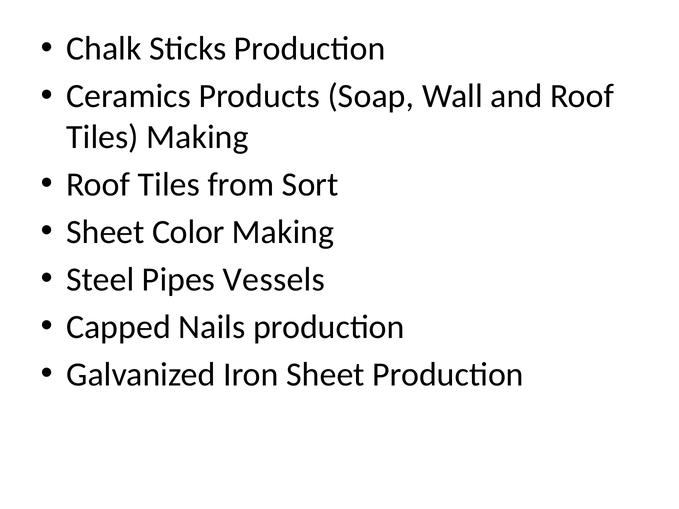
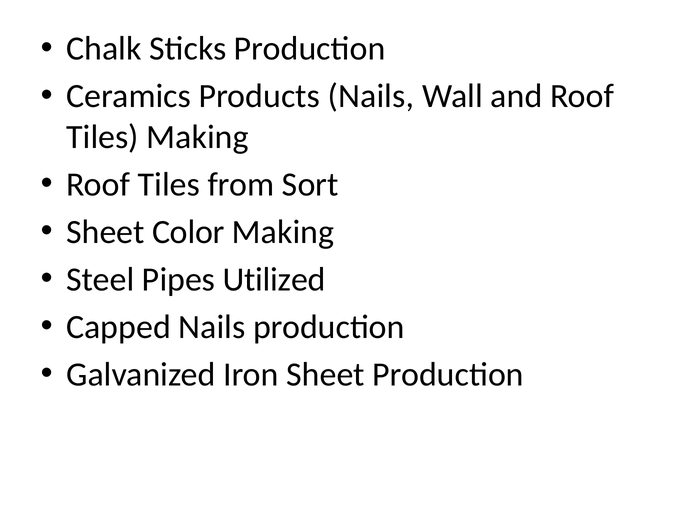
Products Soap: Soap -> Nails (371, 96)
Vessels: Vessels -> Utilized (274, 280)
